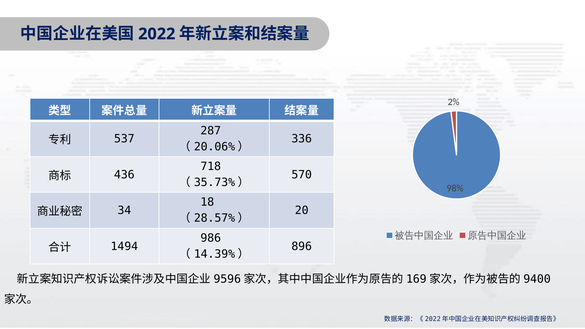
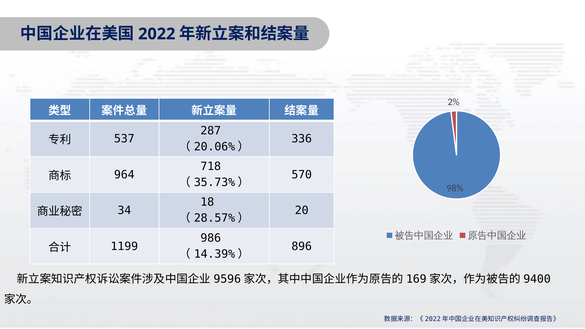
436: 436 -> 964 (124, 175)
1494: 1494 -> 1199 (124, 246)
